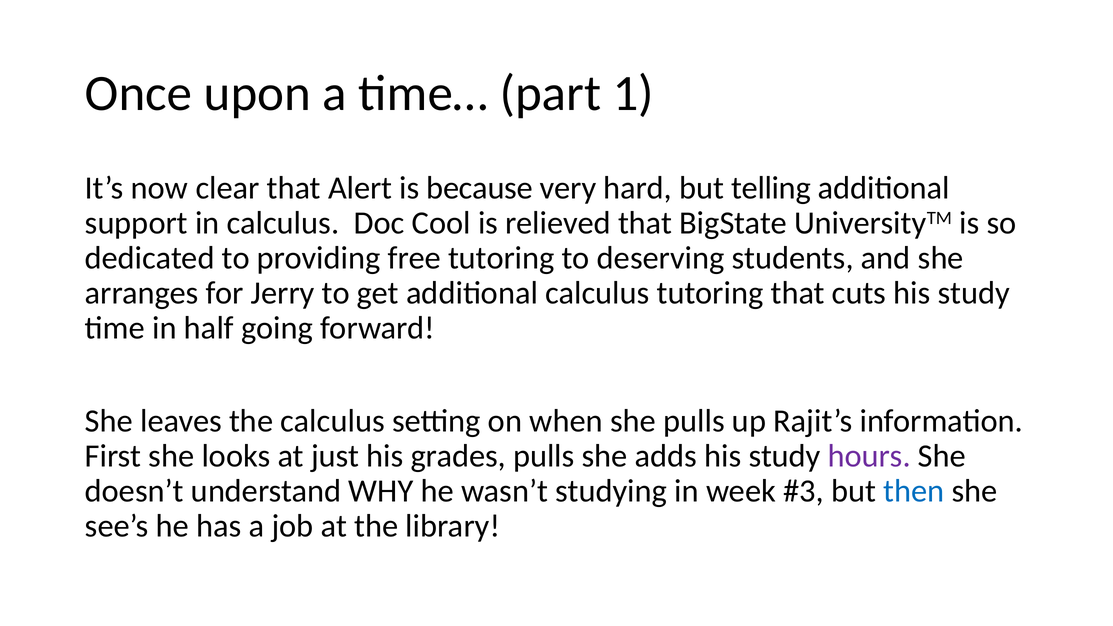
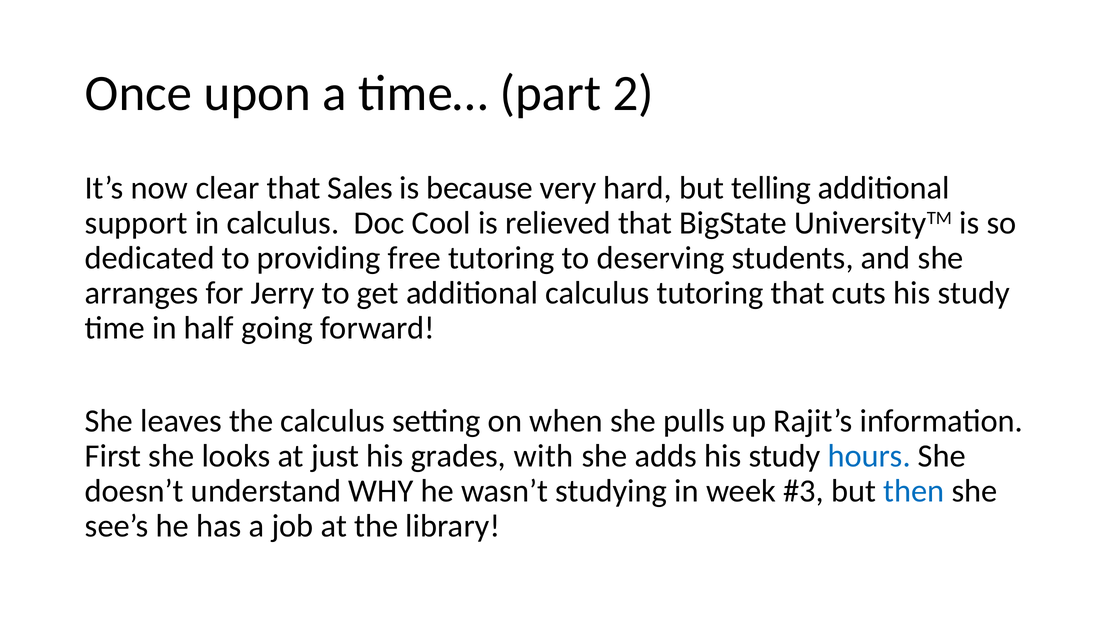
1: 1 -> 2 (633, 94)
Alert: Alert -> Sales (360, 188)
grades pulls: pulls -> with (544, 456)
hours colour: purple -> blue (869, 456)
